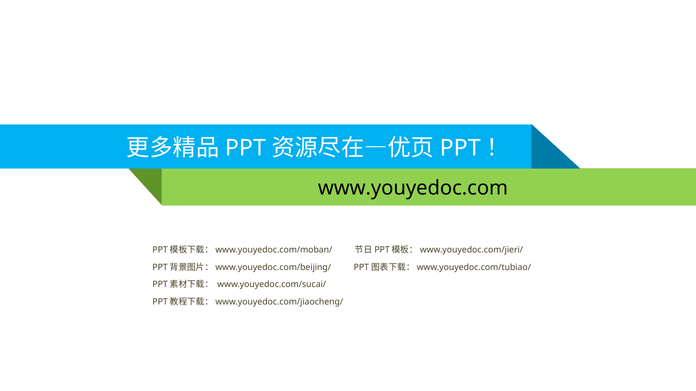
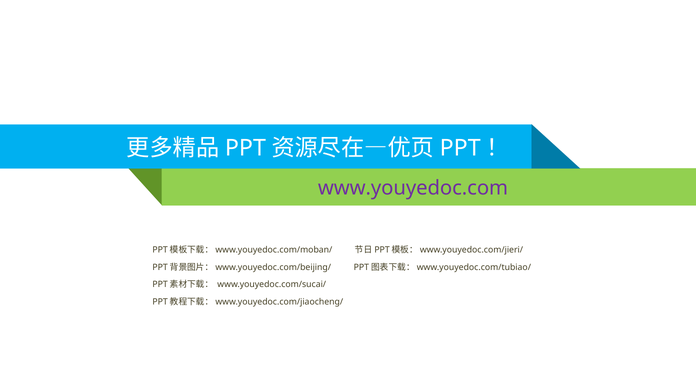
www.youyedoc.com colour: black -> purple (413, 189)
